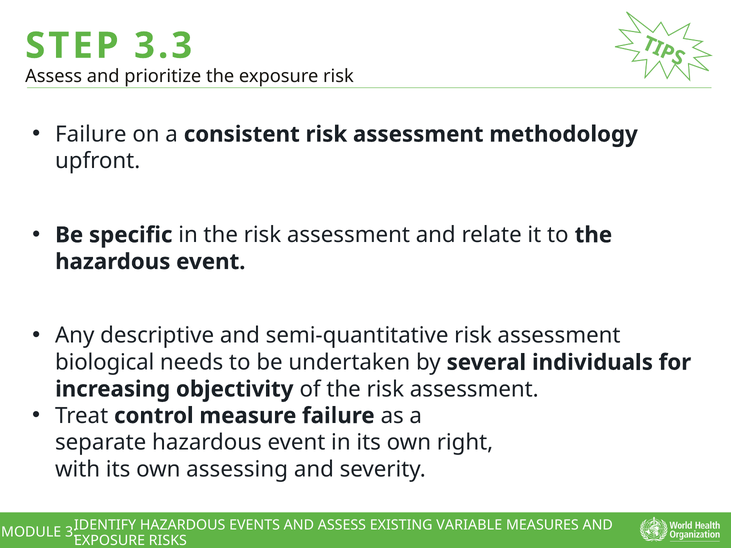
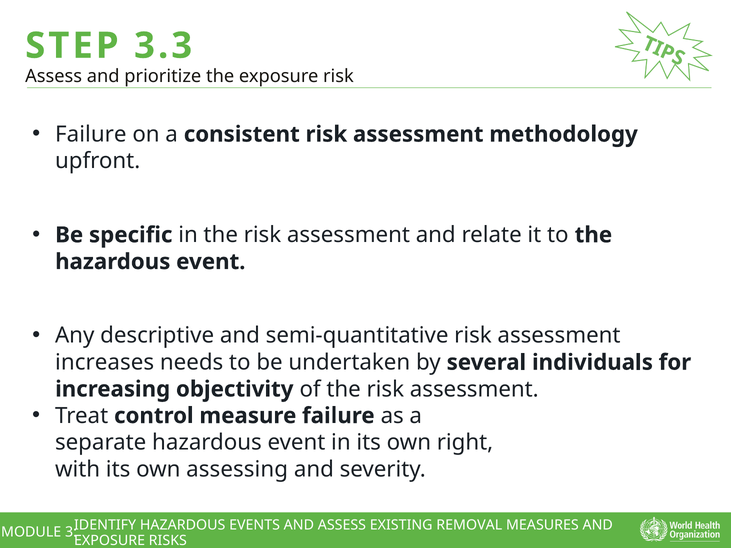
biological: biological -> increases (105, 363)
VARIABLE: VARIABLE -> REMOVAL (469, 525)
